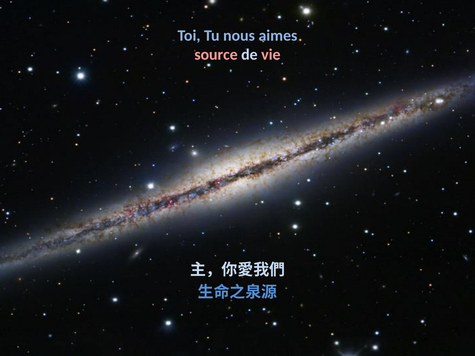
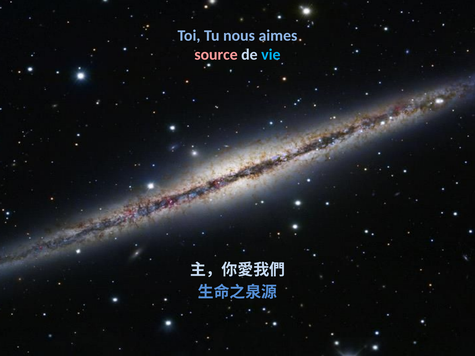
vie colour: pink -> light blue (271, 55)
